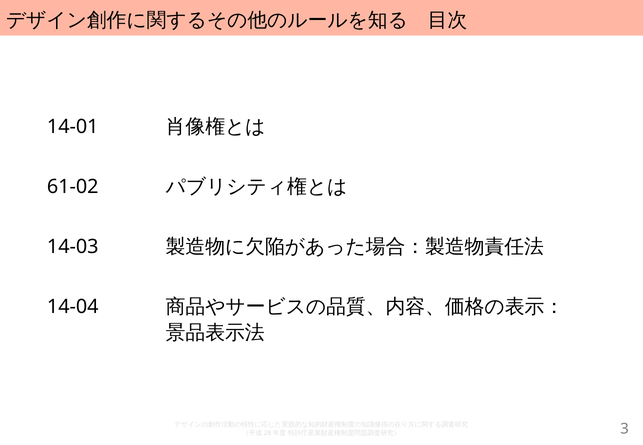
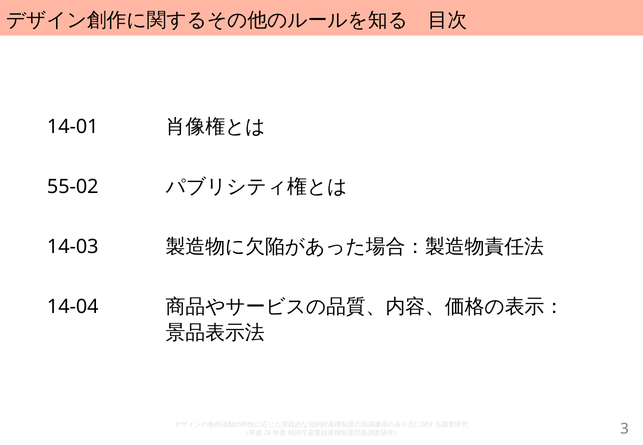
61-02: 61-02 -> 55-02 (73, 187)
